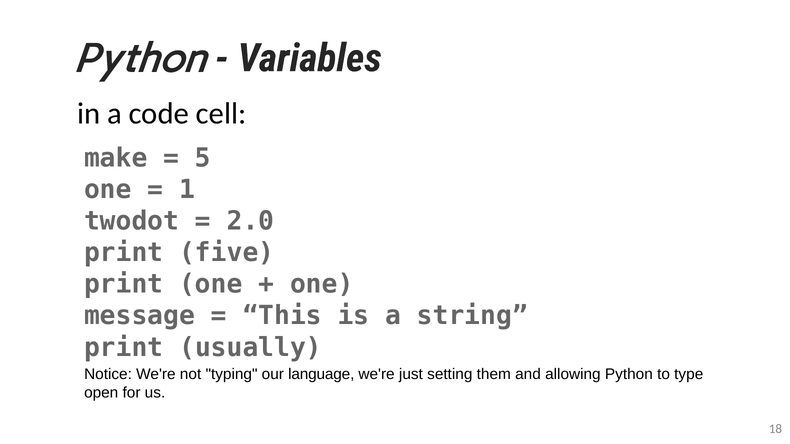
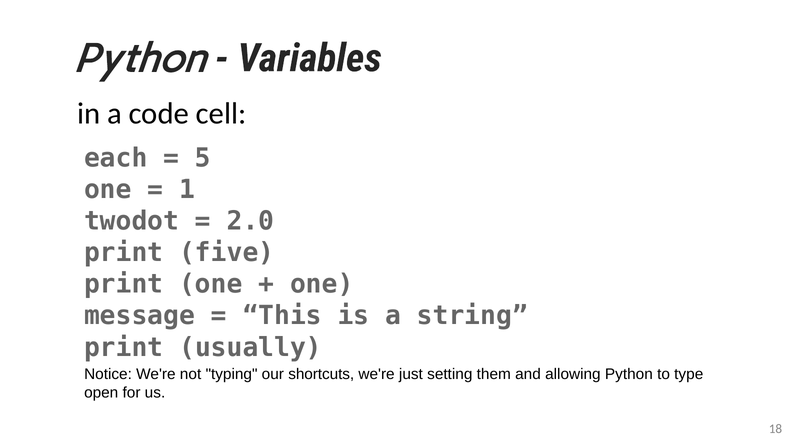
make: make -> each (116, 158)
language: language -> shortcuts (321, 375)
